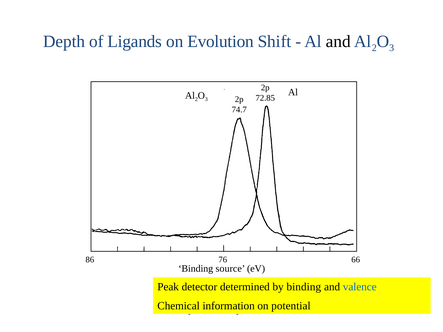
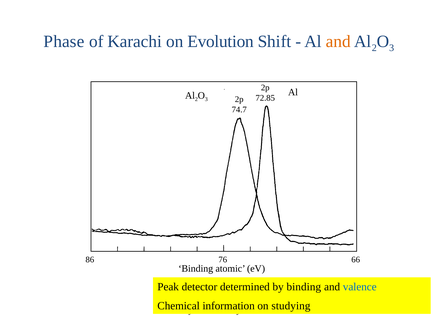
Depth: Depth -> Phase (64, 41)
Ligands: Ligands -> Karachi (135, 41)
and colour: black -> orange (338, 41)
source: source -> atomic (230, 269)
potential: potential -> studying (291, 306)
